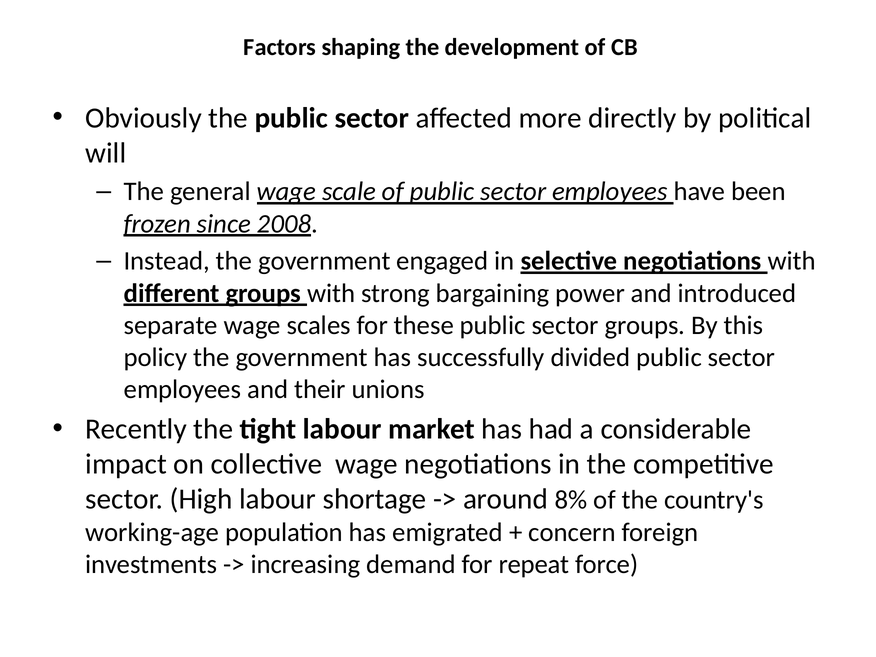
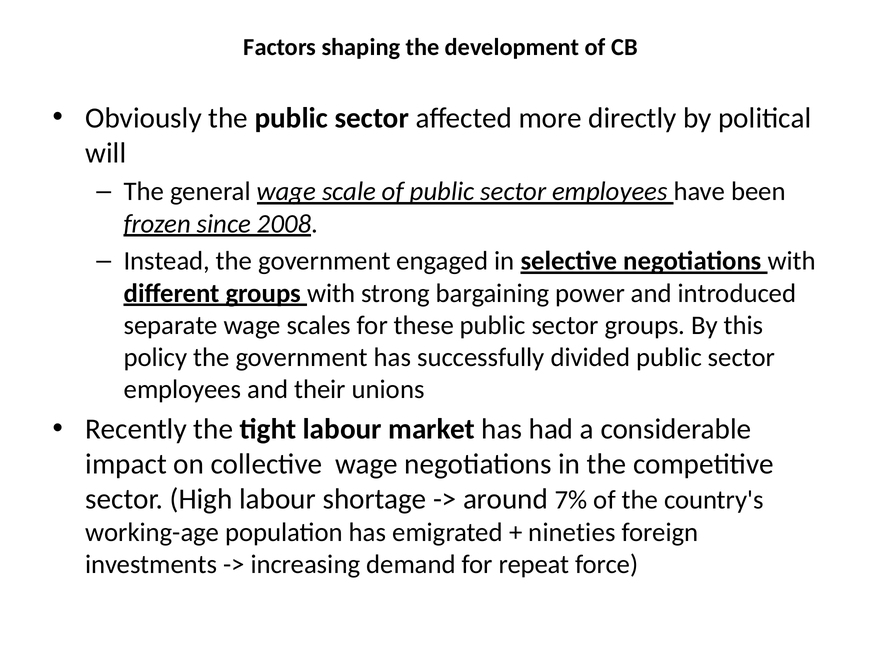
8%: 8% -> 7% (571, 500)
concern: concern -> nineties (572, 532)
